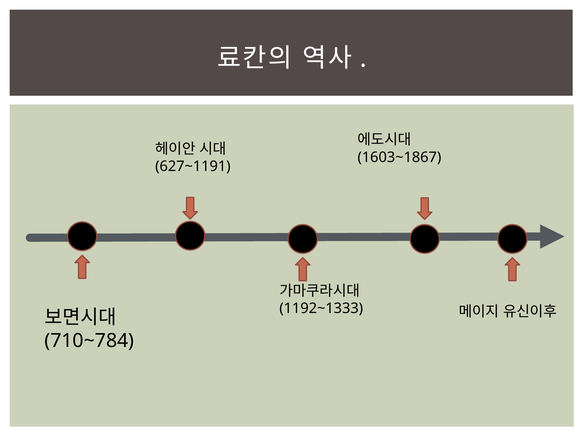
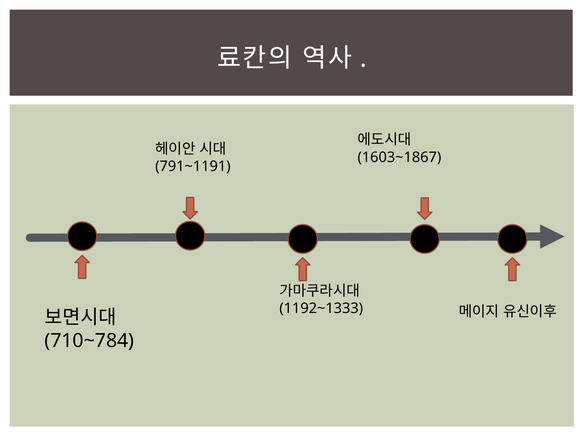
627~1191: 627~1191 -> 791~1191 (193, 166)
